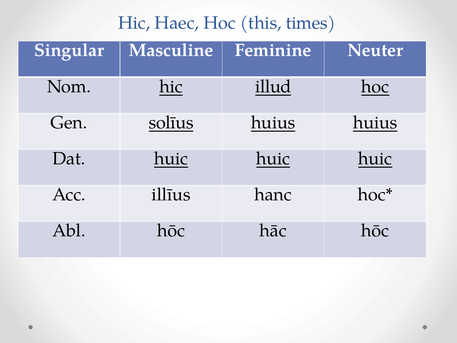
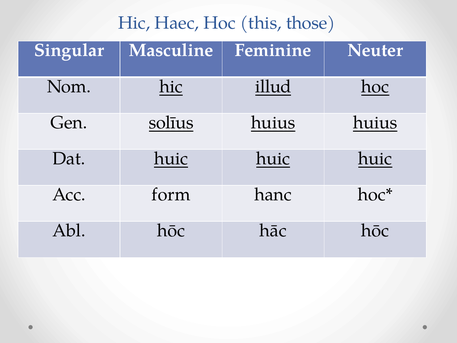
times: times -> those (311, 23)
illīus: illīus -> form (171, 195)
